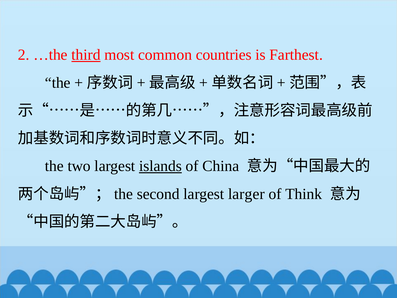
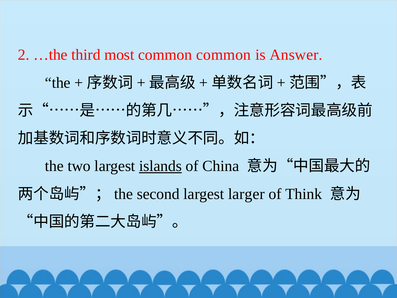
third underline: present -> none (86, 55)
common countries: countries -> common (224, 55)
Farthest: Farthest -> Answer (296, 55)
